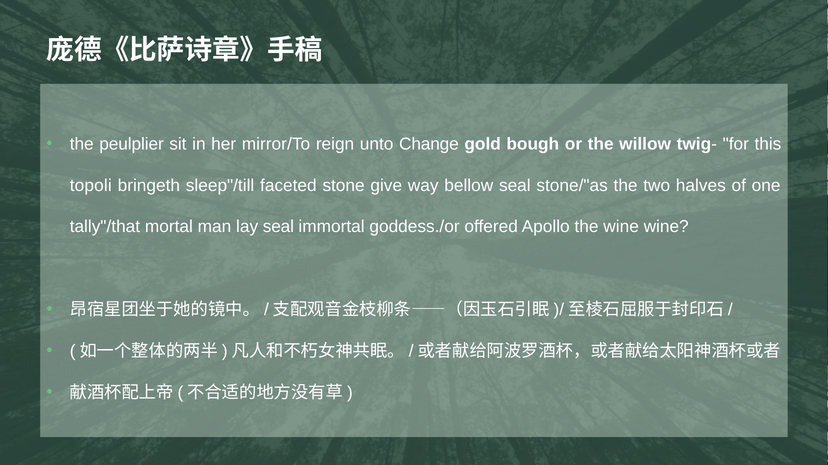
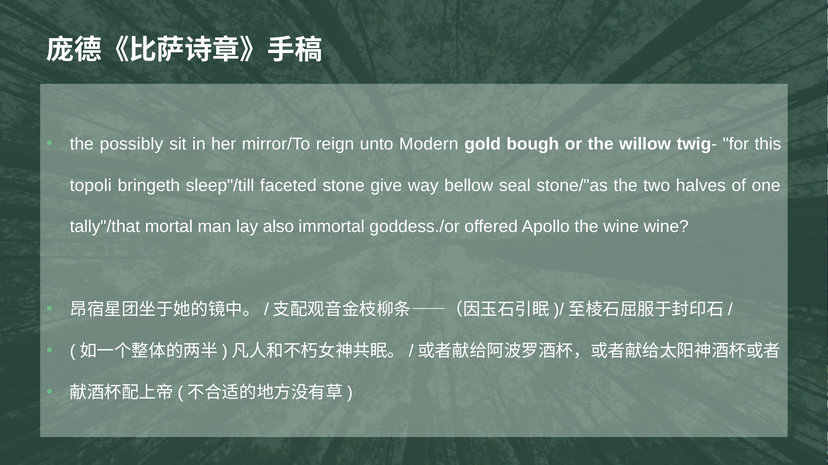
peulplier: peulplier -> possibly (131, 144)
Change: Change -> Modern (429, 144)
lay seal: seal -> also (278, 227)
